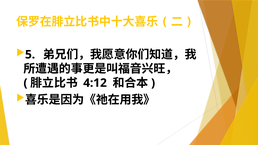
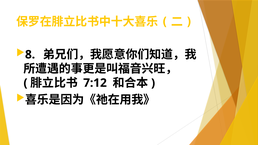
5: 5 -> 8 (30, 55)
4:12: 4:12 -> 7:12 (95, 83)
